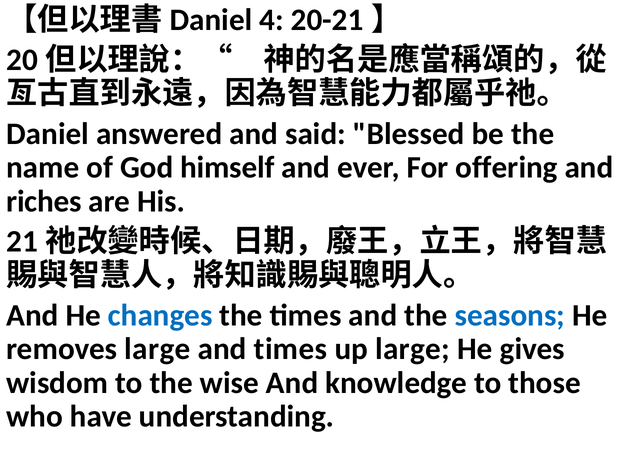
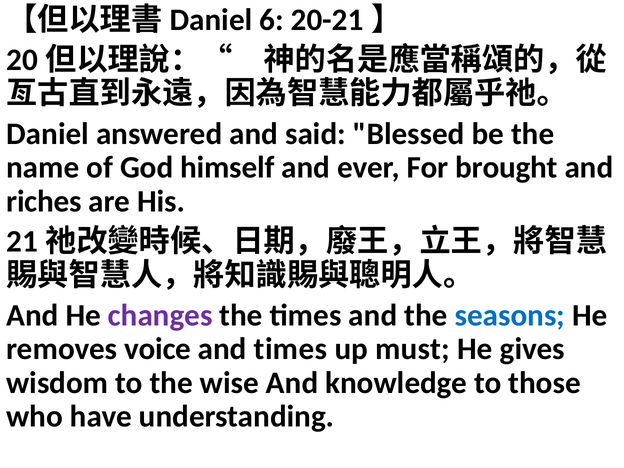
4: 4 -> 6 (272, 20)
offering: offering -> brought (507, 168)
changes colour: blue -> purple (160, 315)
removes large: large -> voice (158, 349)
up large: large -> must (413, 349)
